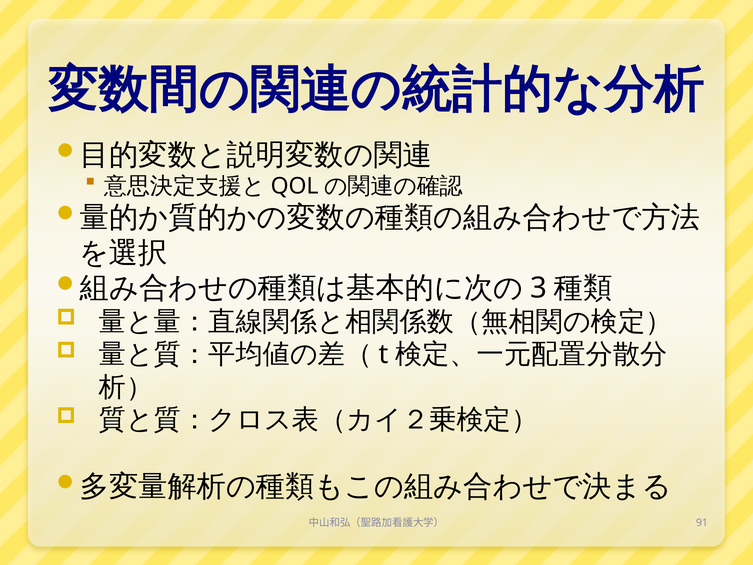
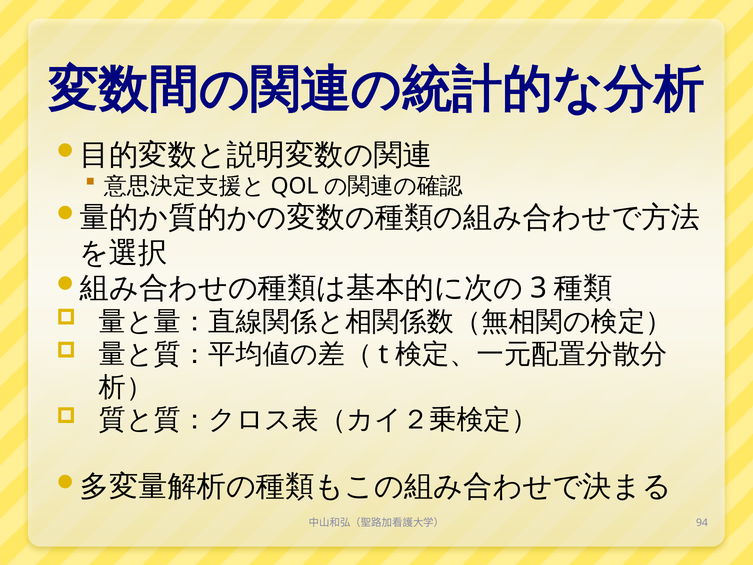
91: 91 -> 94 (702, 523)
